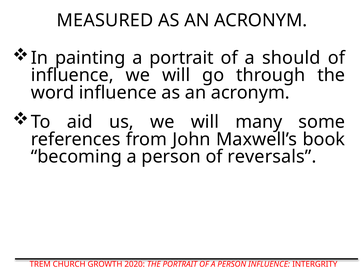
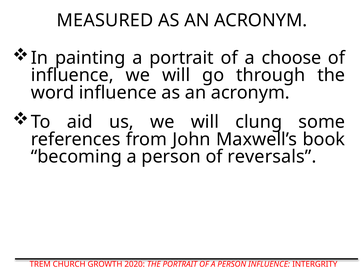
should: should -> choose (291, 58)
many: many -> clung (259, 122)
